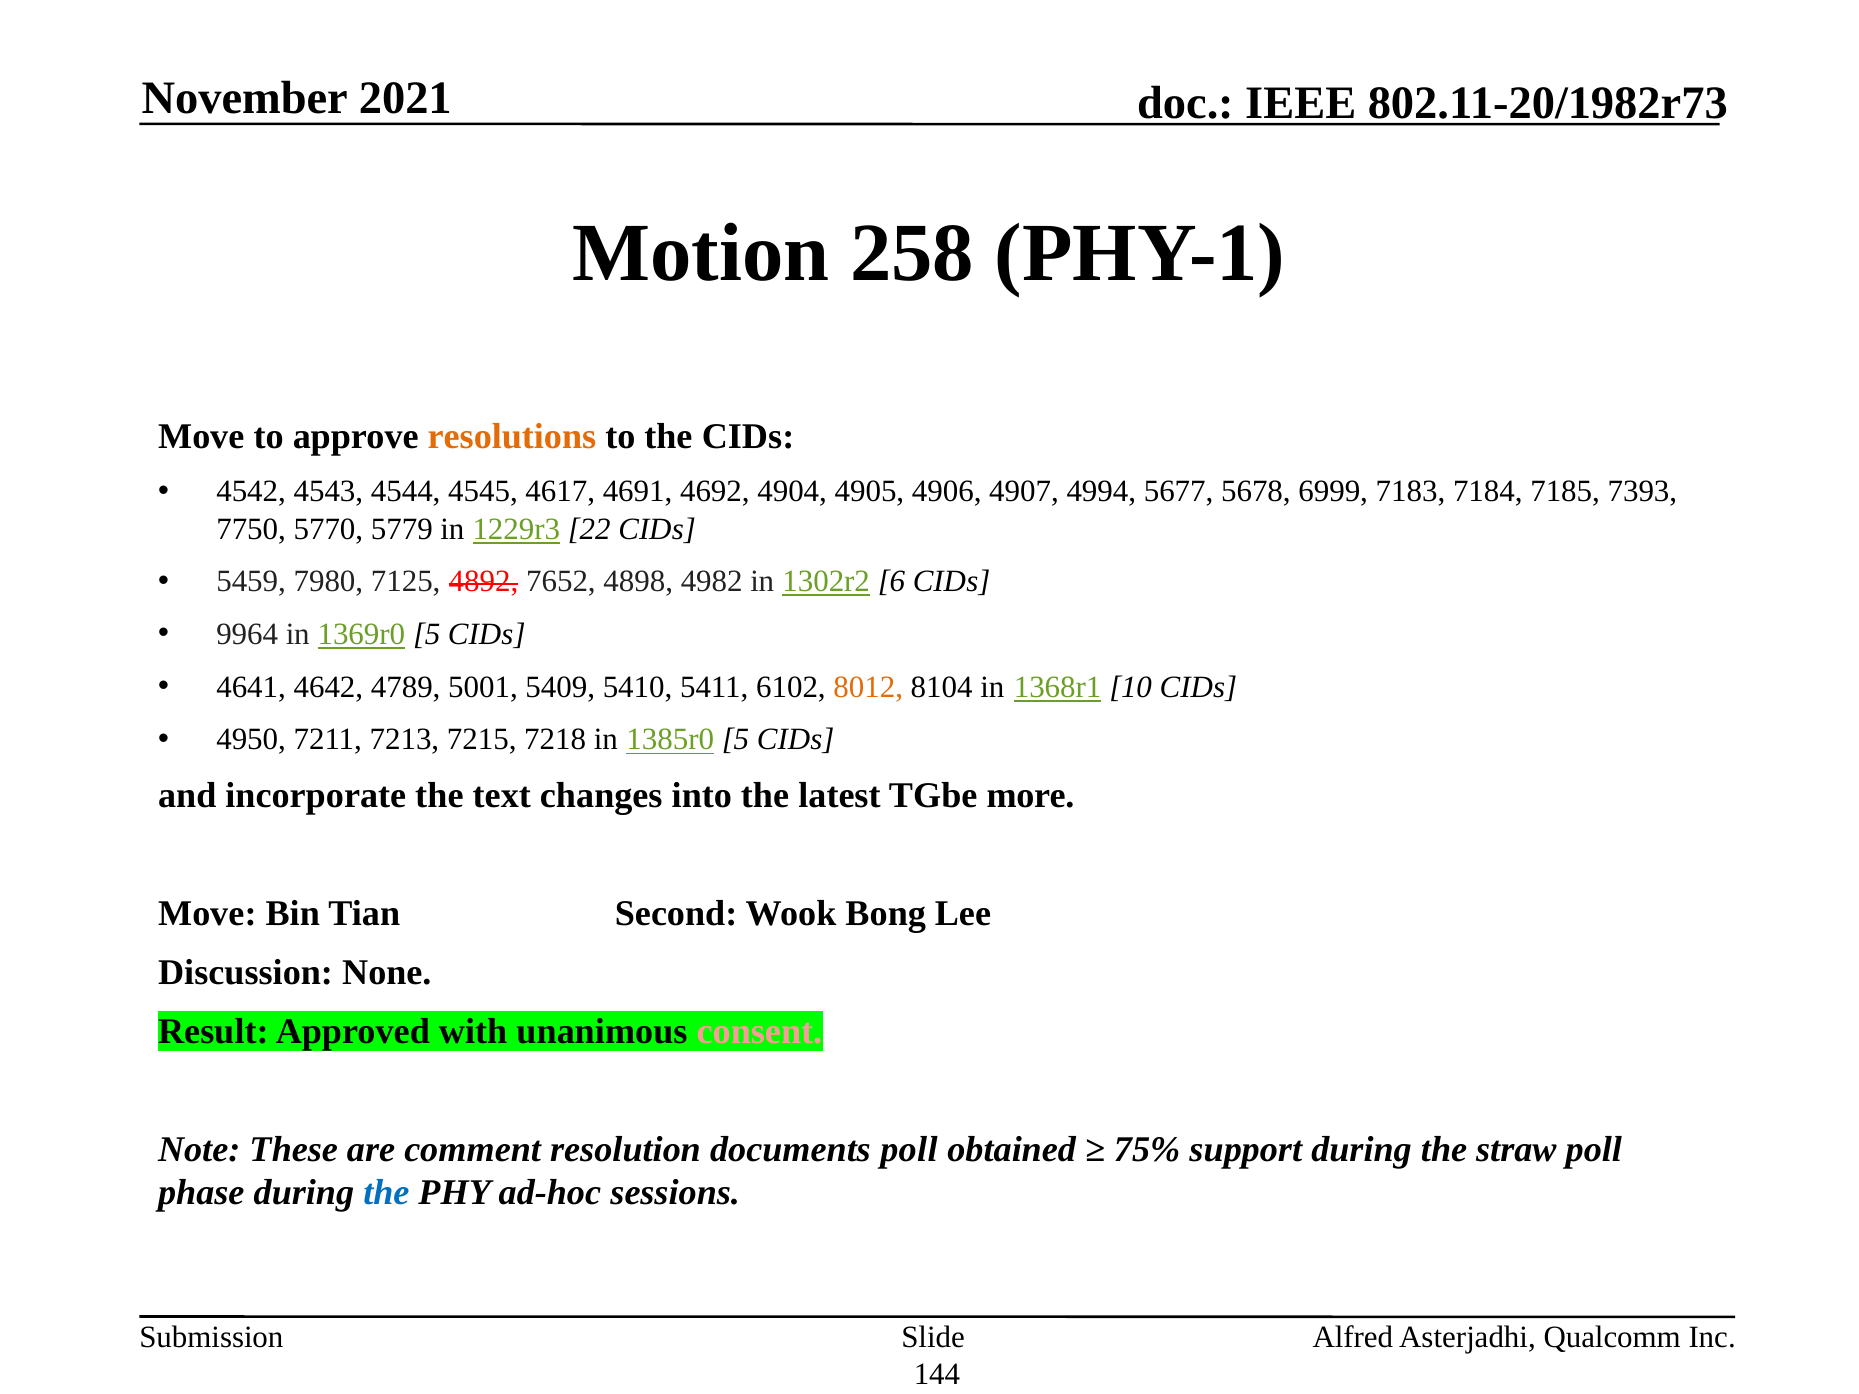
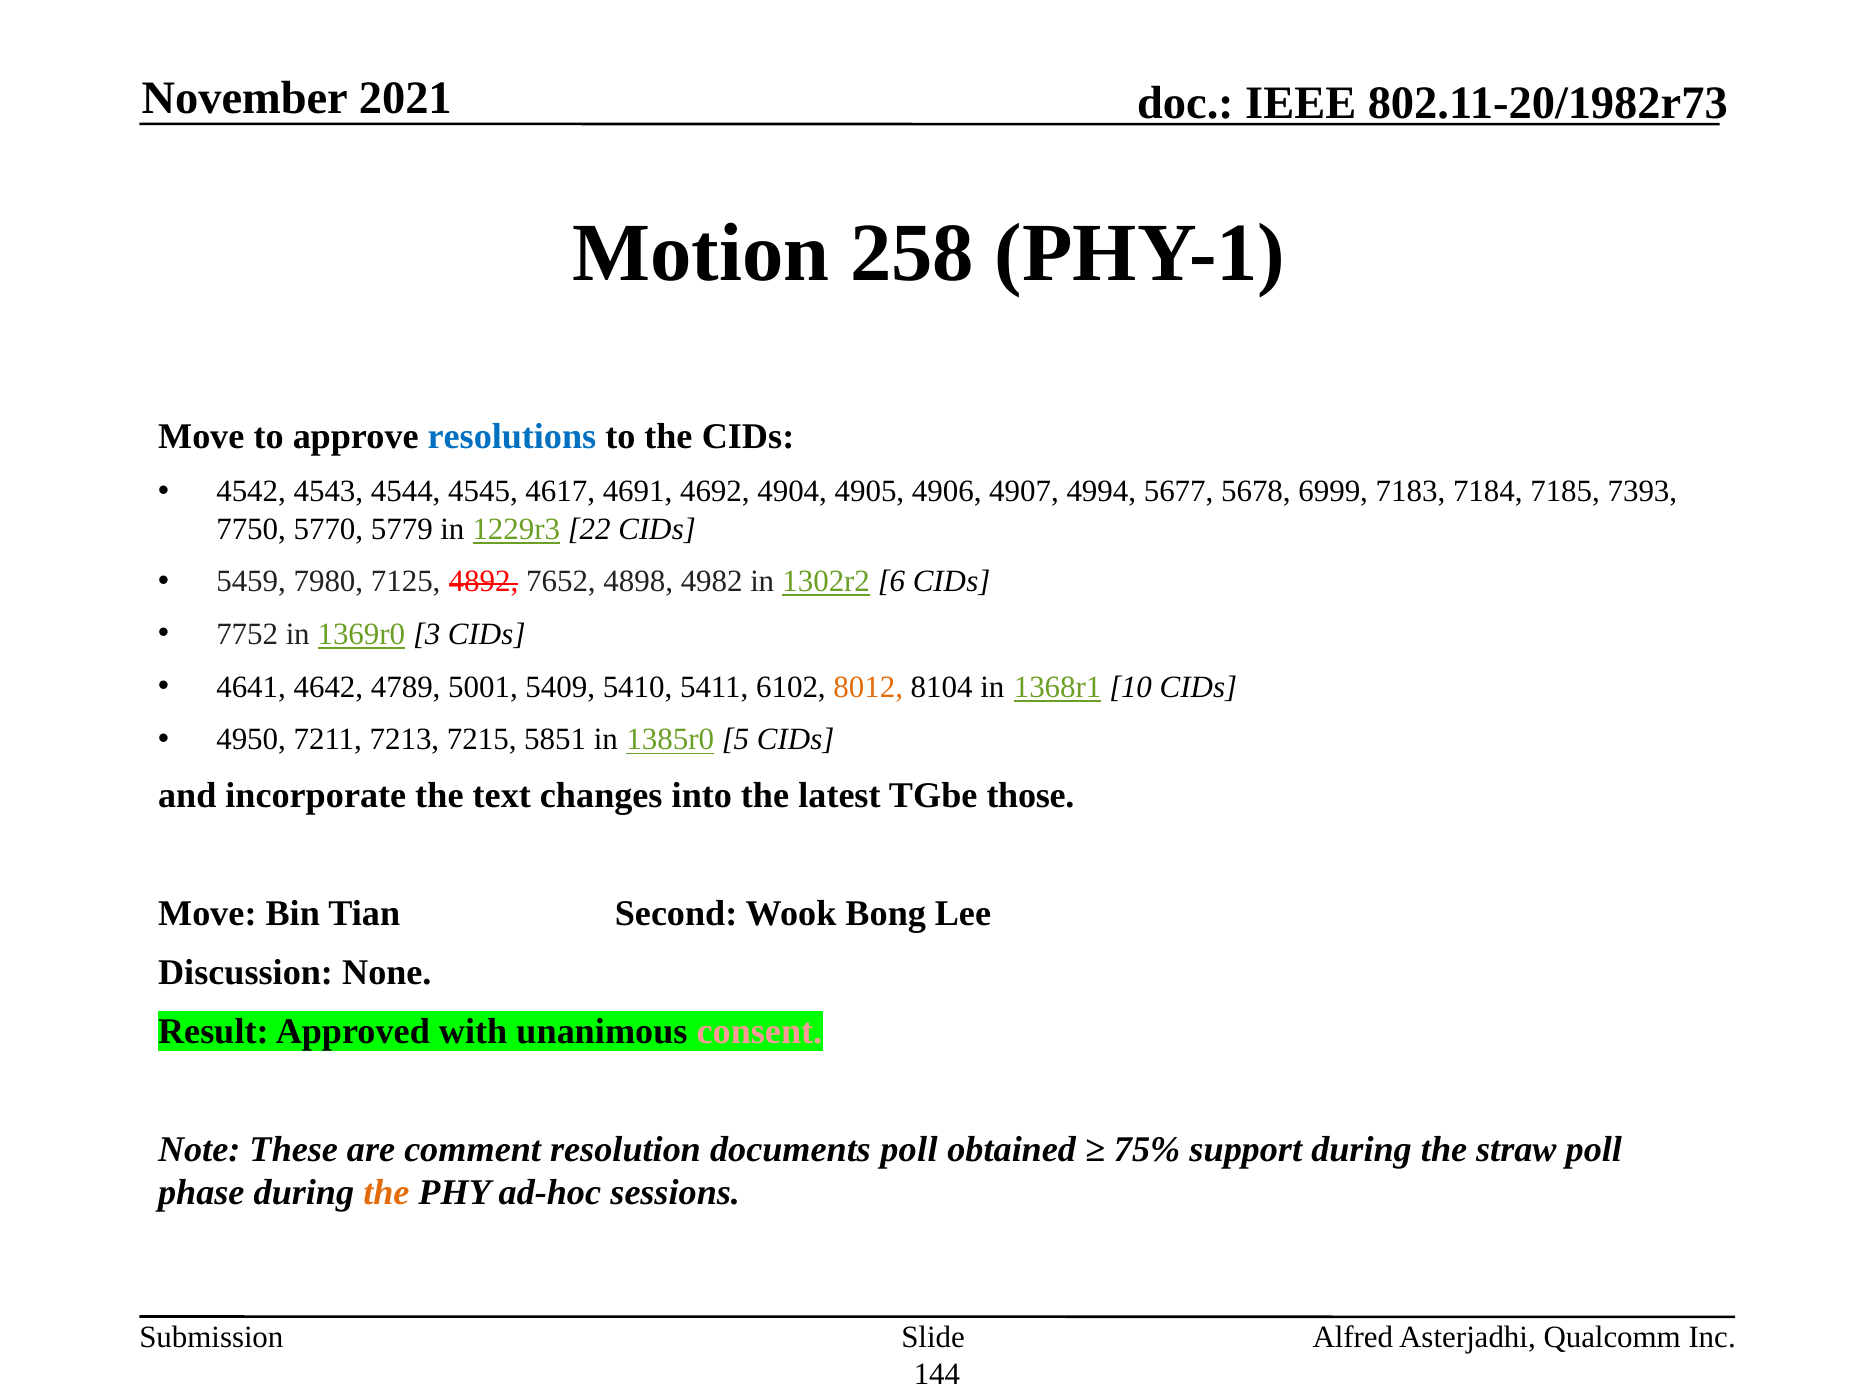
resolutions colour: orange -> blue (512, 436)
9964: 9964 -> 7752 (247, 634)
1369r0 5: 5 -> 3 (427, 634)
7218: 7218 -> 5851 (555, 740)
more: more -> those (1030, 796)
the colour: blue -> orange (386, 1193)
